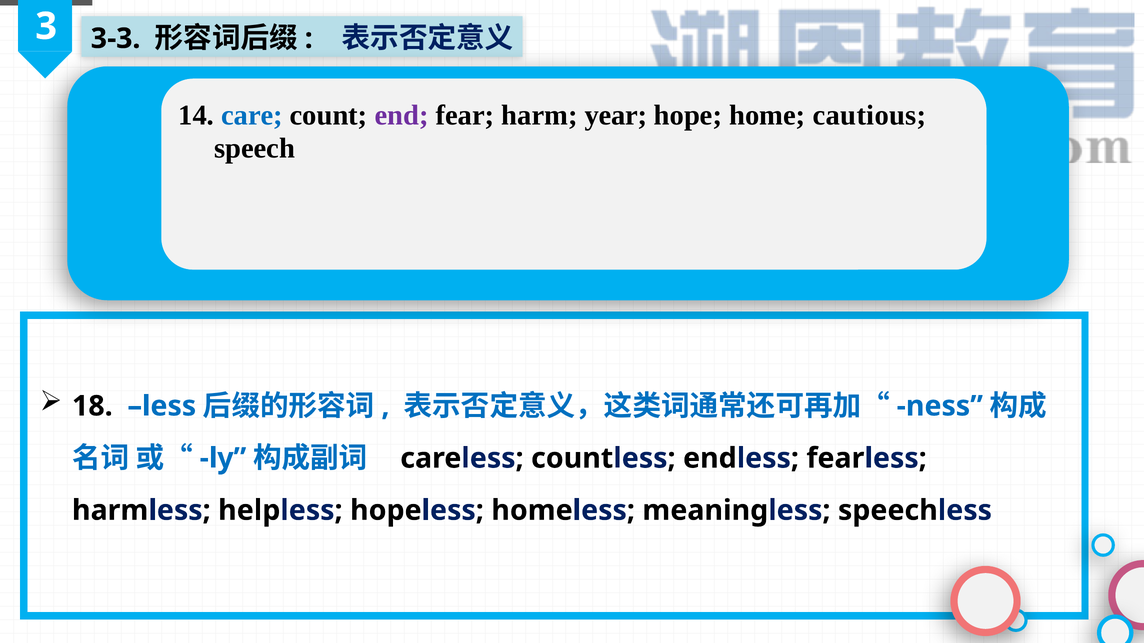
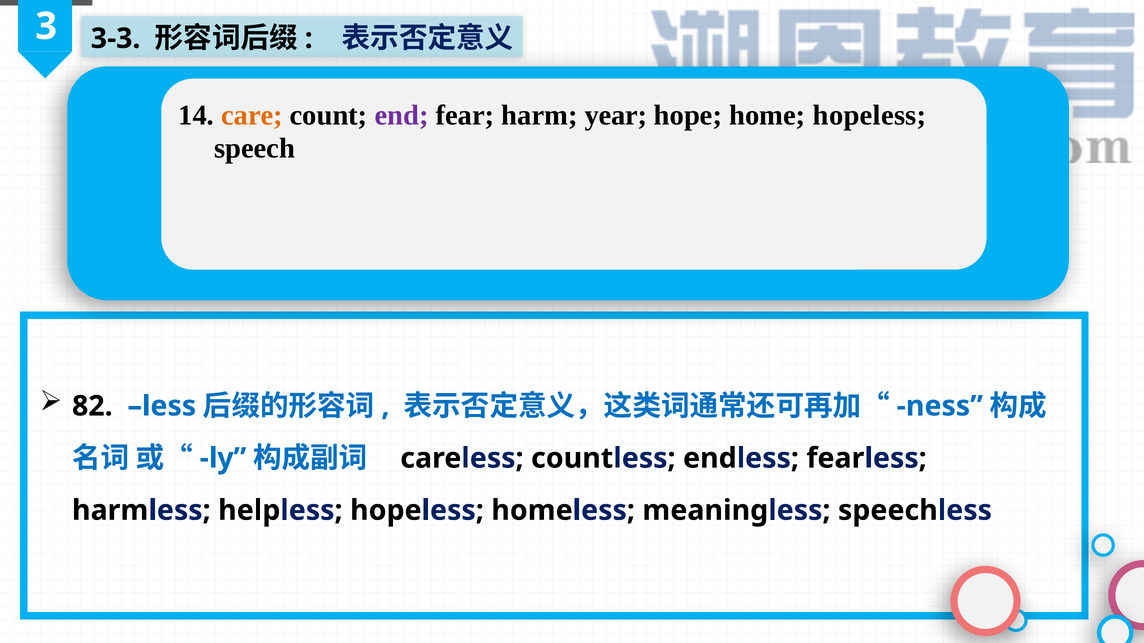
care colour: blue -> orange (252, 115)
home cautious: cautious -> hopeless (870, 115)
18: 18 -> 82 (92, 406)
